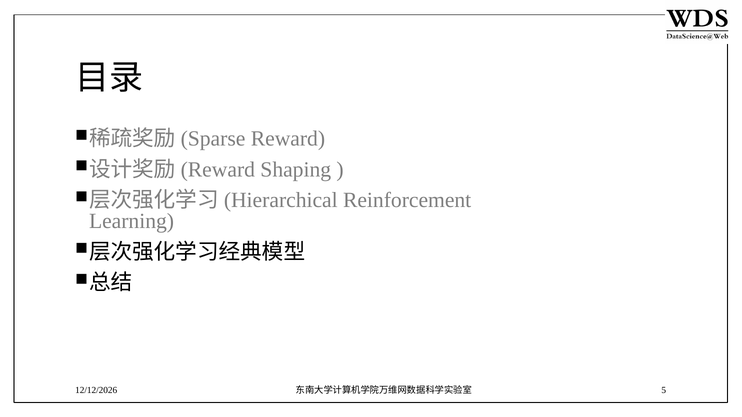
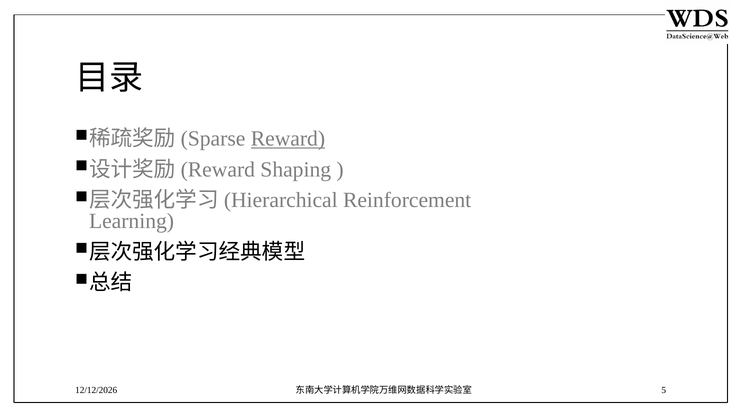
Reward underline: none -> present (288, 139)
